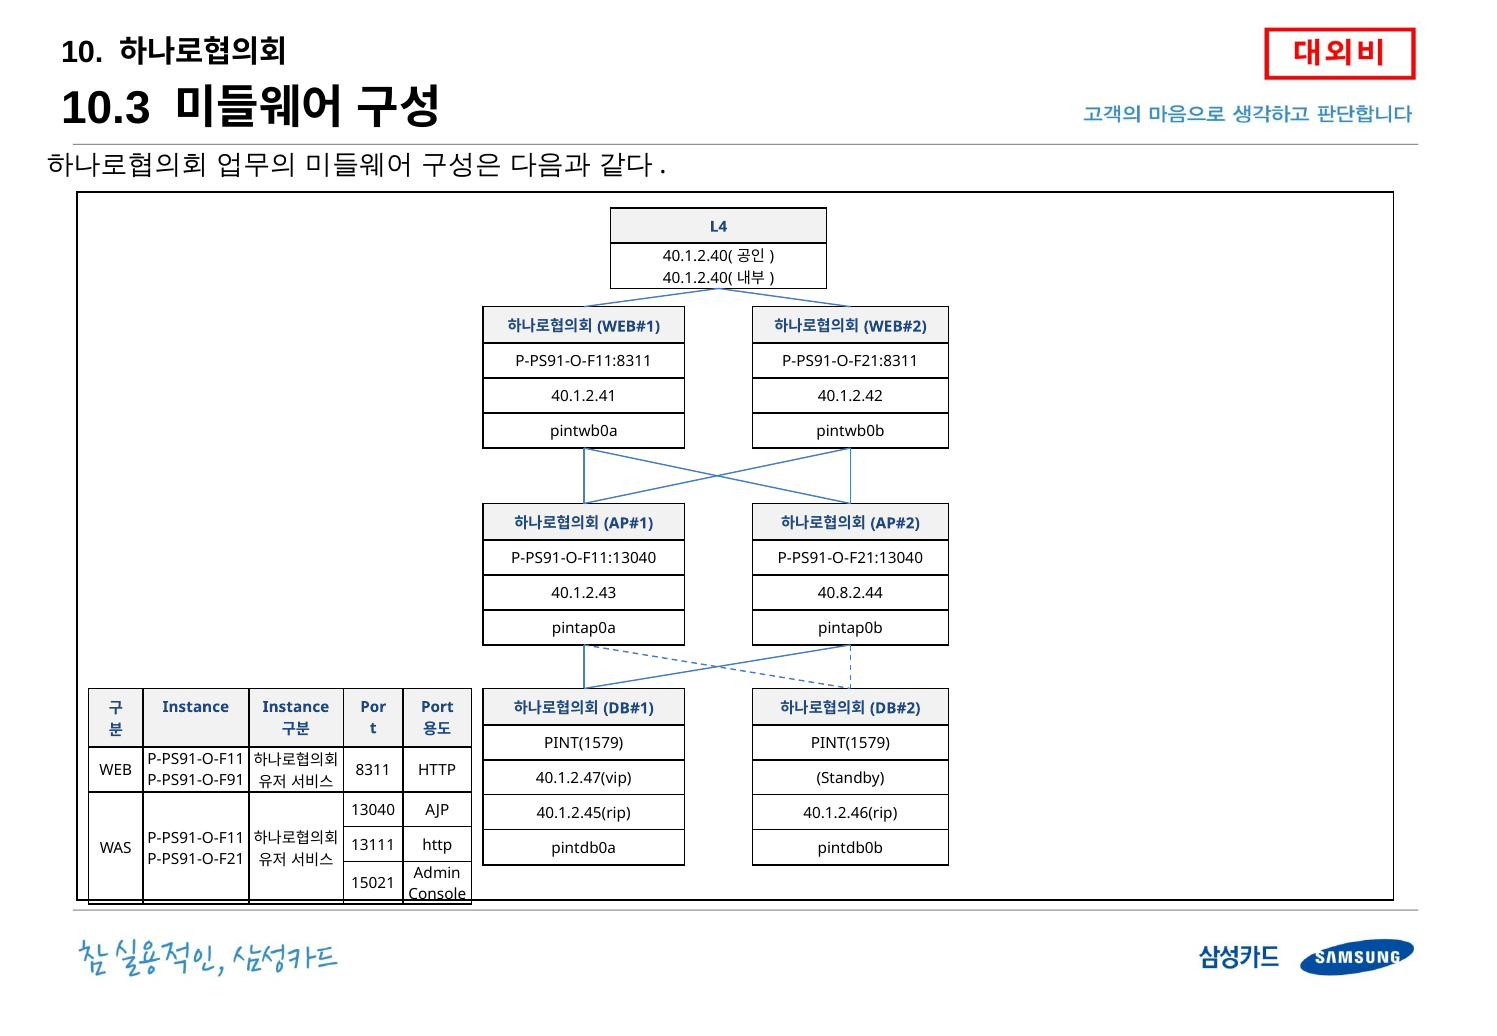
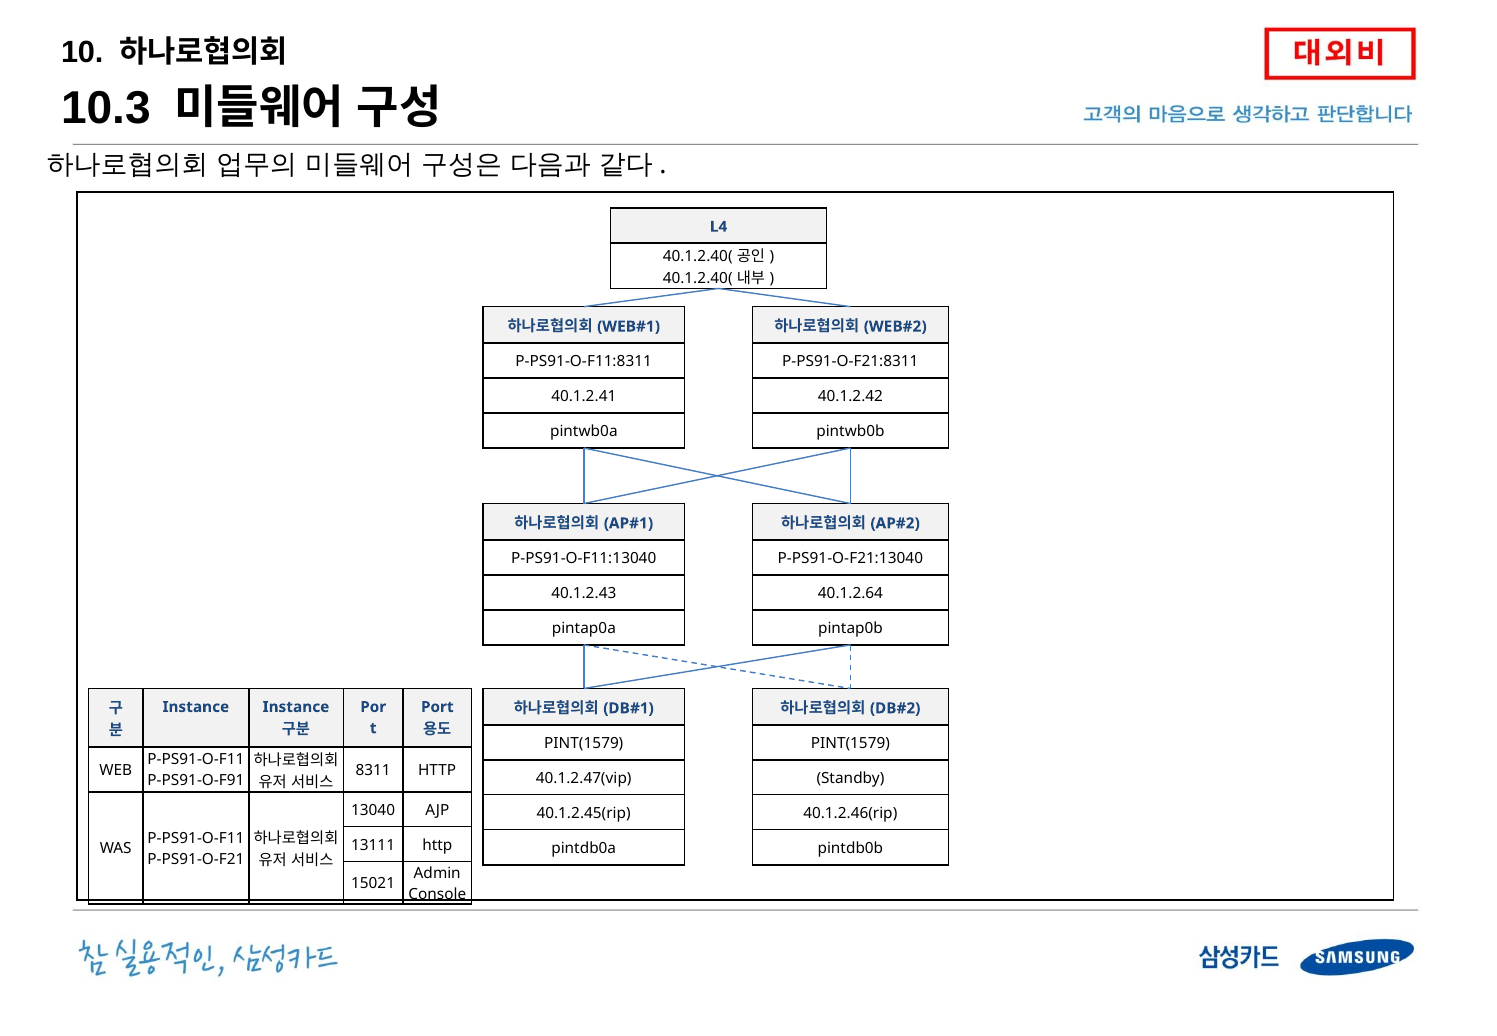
40.8.2.44: 40.8.2.44 -> 40.1.2.64 (850, 593)
